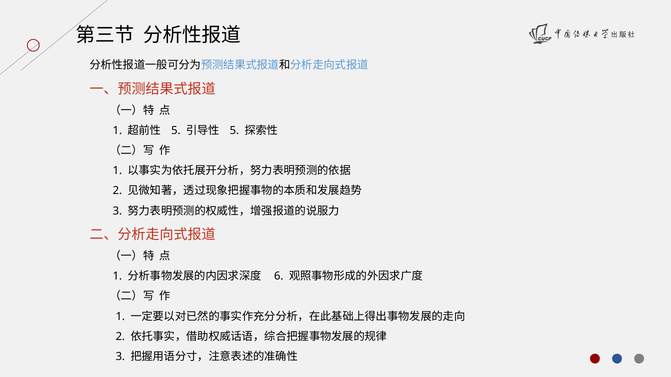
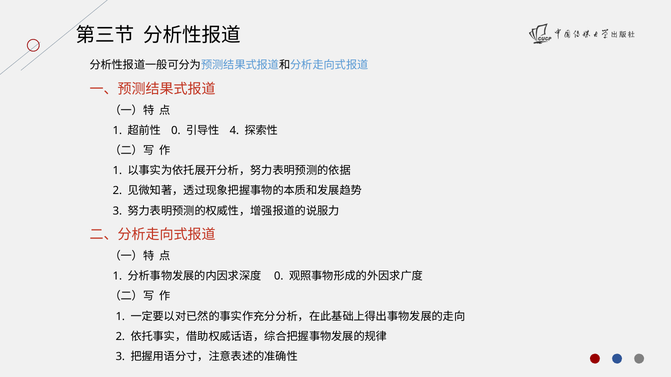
5: 5 -> 0 (176, 131)
5: 5 -> 4 (234, 131)
6: 6 -> 0 (279, 277)
